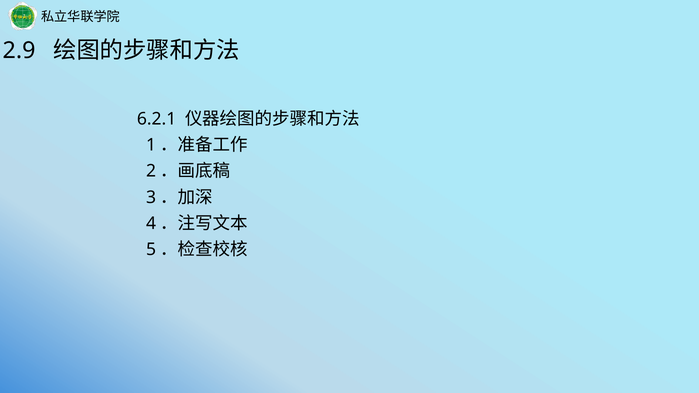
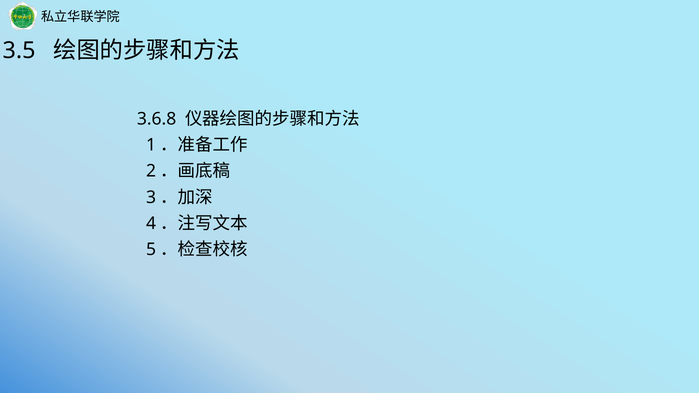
2.9: 2.9 -> 3.5 (19, 51)
6.2.1: 6.2.1 -> 3.6.8 (157, 119)
